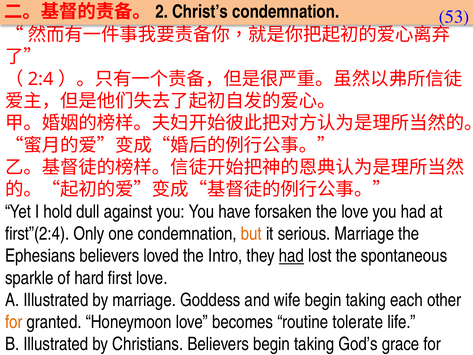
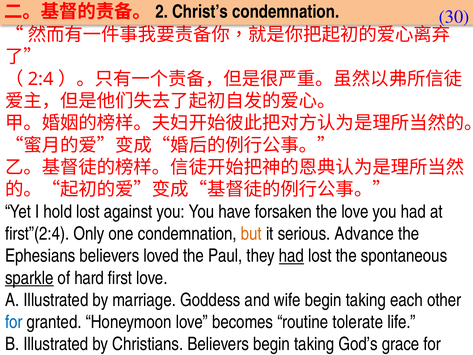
53: 53 -> 30 (454, 17)
hold dull: dull -> lost (88, 211)
serious Marriage: Marriage -> Advance (364, 234)
Intro: Intro -> Paul (225, 256)
sparkle underline: none -> present (29, 278)
for colour: orange -> blue (14, 322)
